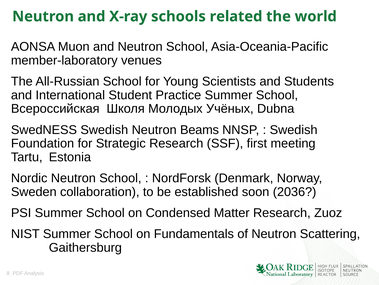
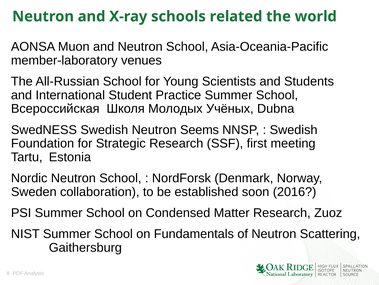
Beams: Beams -> Seems (200, 129)
2036: 2036 -> 2016 (295, 191)
